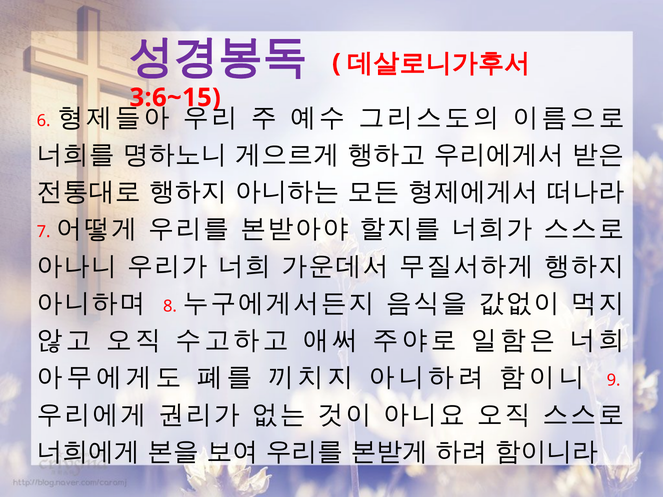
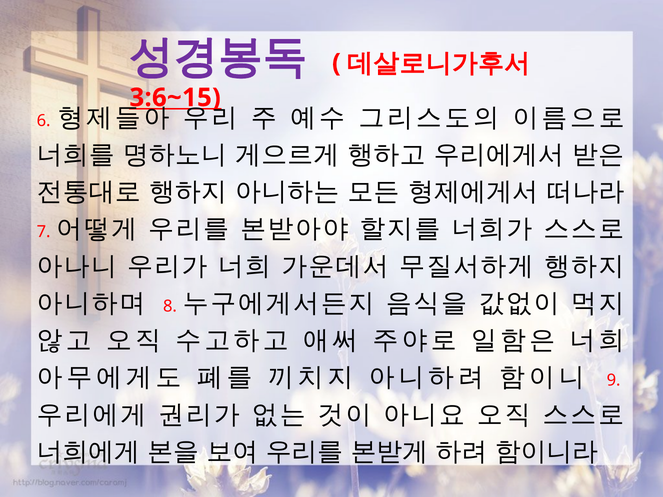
3:6~15 underline: none -> present (175, 98)
